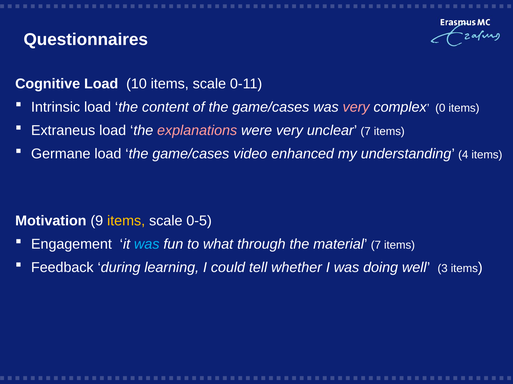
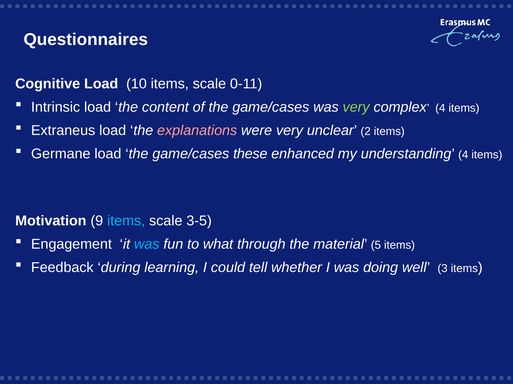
very colour: pink -> light green (356, 107)
0: 0 -> 4 (440, 108)
unclear 7: 7 -> 2 (366, 132)
video: video -> these (250, 154)
items colour: yellow -> light blue (126, 221)
0-5: 0-5 -> 3-5 (199, 221)
material 7: 7 -> 5 (376, 246)
